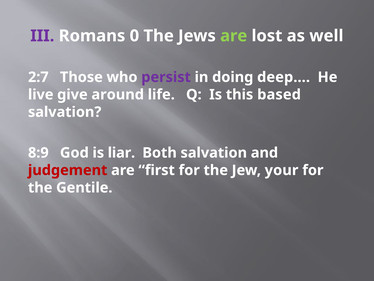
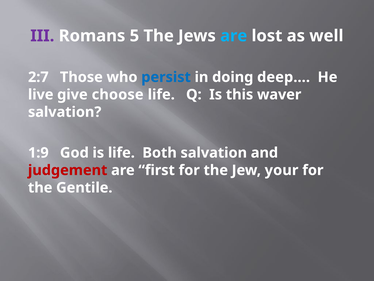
0: 0 -> 5 (134, 36)
are colour: light green -> light blue (234, 36)
persist colour: purple -> blue (166, 77)
around: around -> choose (118, 94)
based: based -> waver (279, 94)
8:9: 8:9 -> 1:9 (38, 153)
is liar: liar -> life (121, 153)
